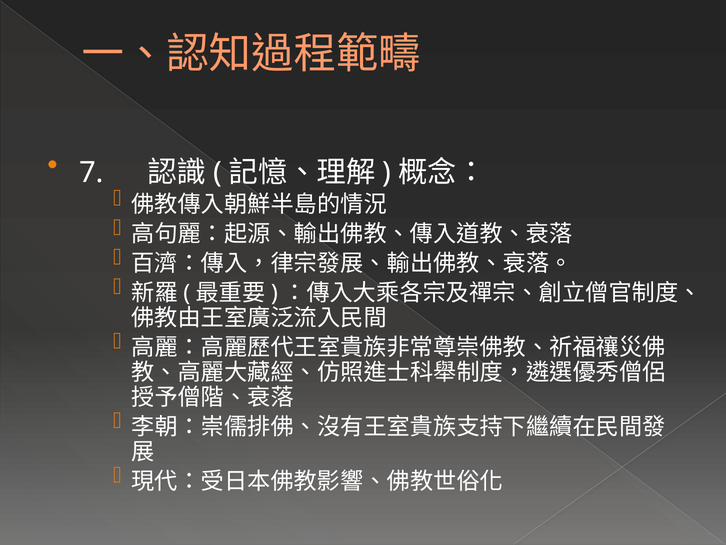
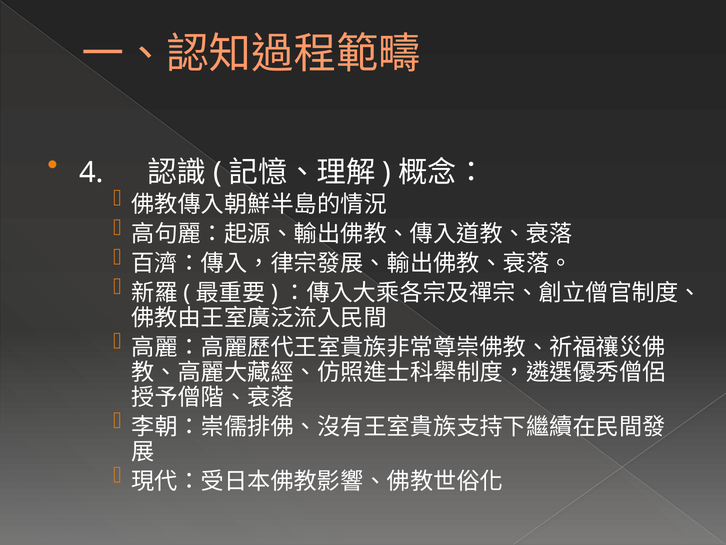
7: 7 -> 4 (91, 173)
